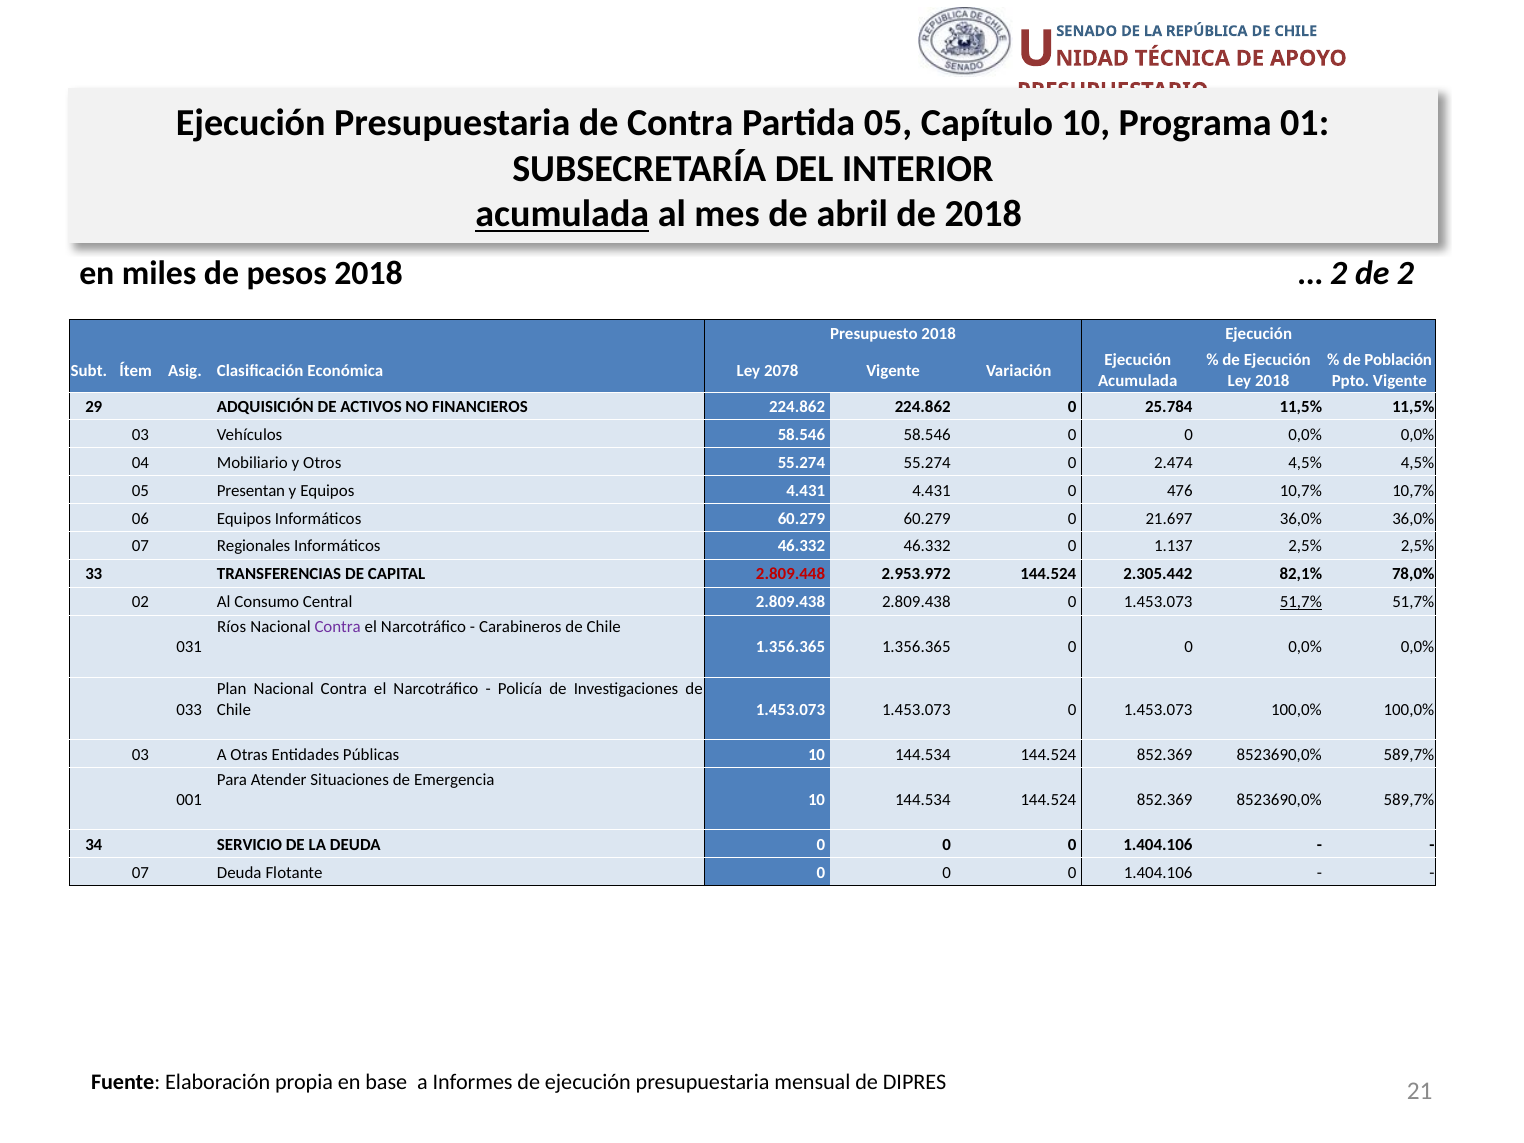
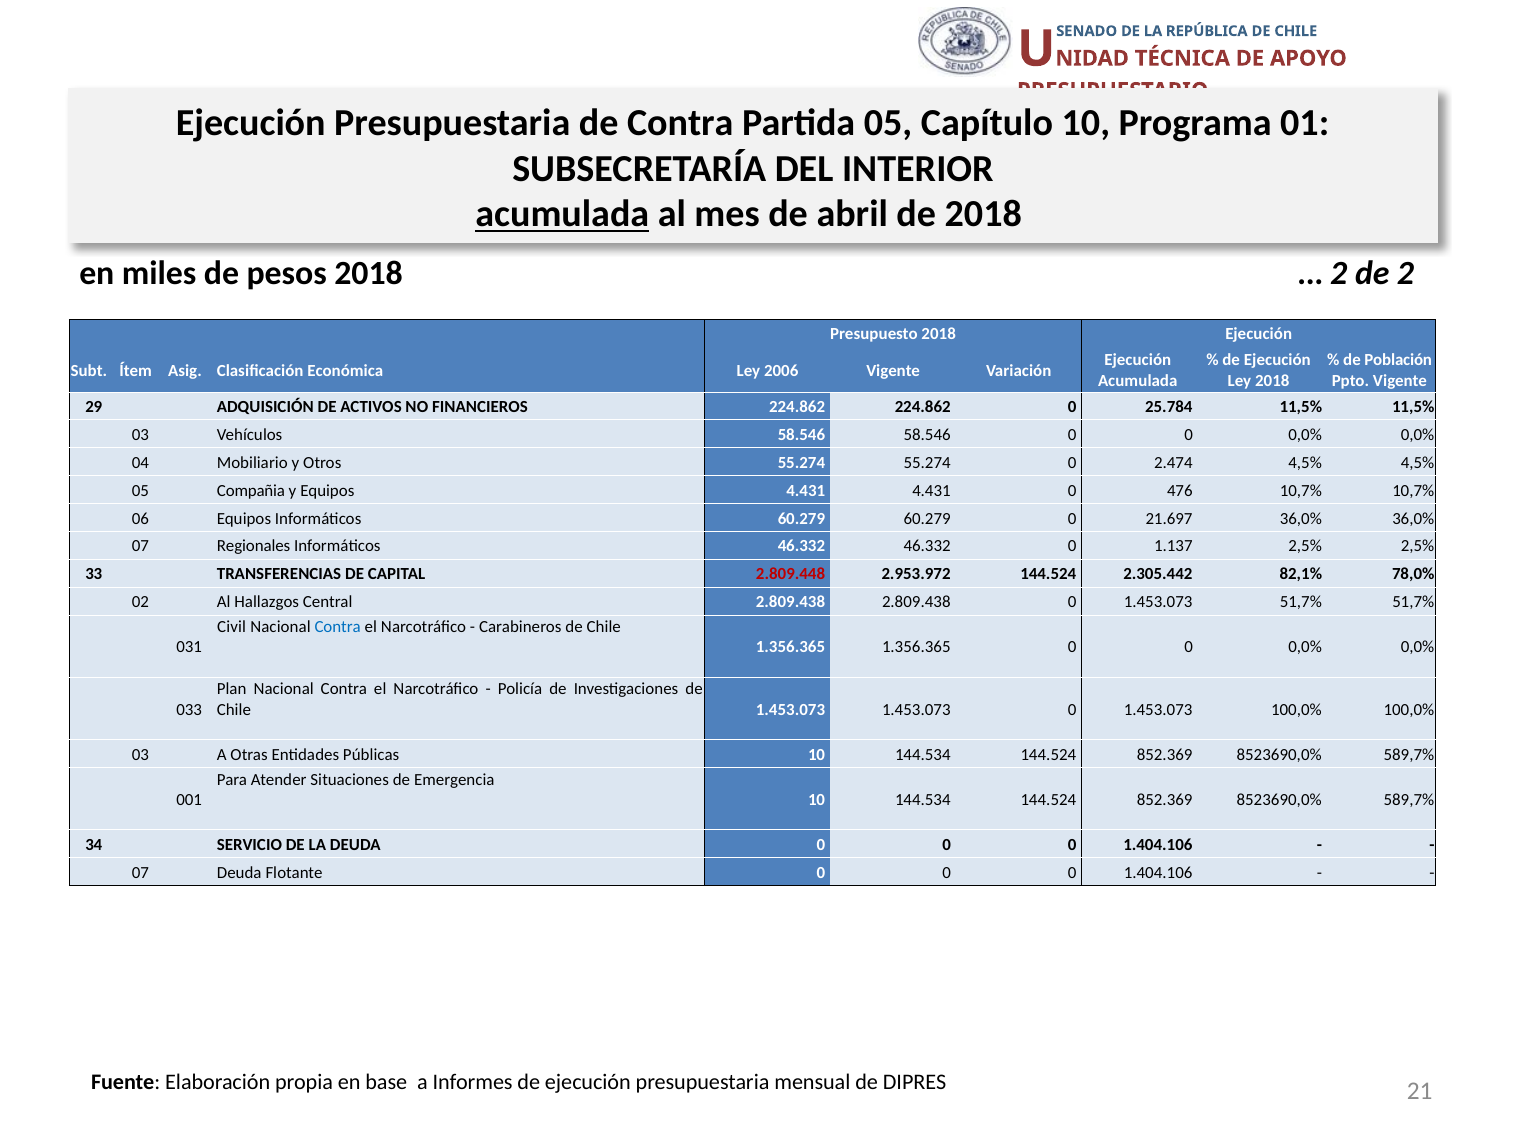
2078: 2078 -> 2006 (781, 371)
Presentan: Presentan -> Compañia (251, 491)
Consumo: Consumo -> Hallazgos (267, 602)
51,7% underline: present -> none (1301, 602)
Ríos: Ríos -> Civil (232, 627)
Contra colour: purple -> blue (338, 627)
